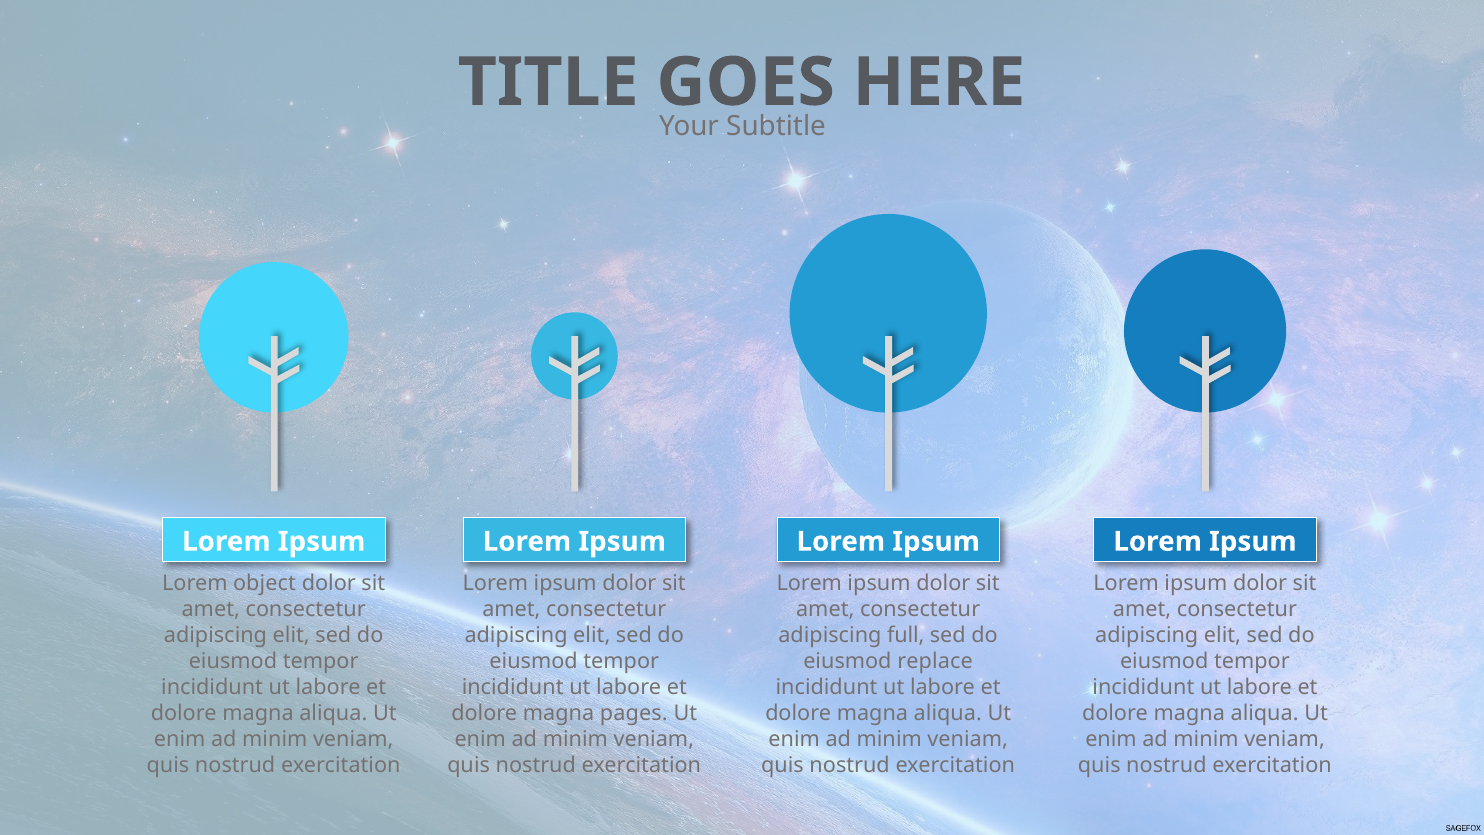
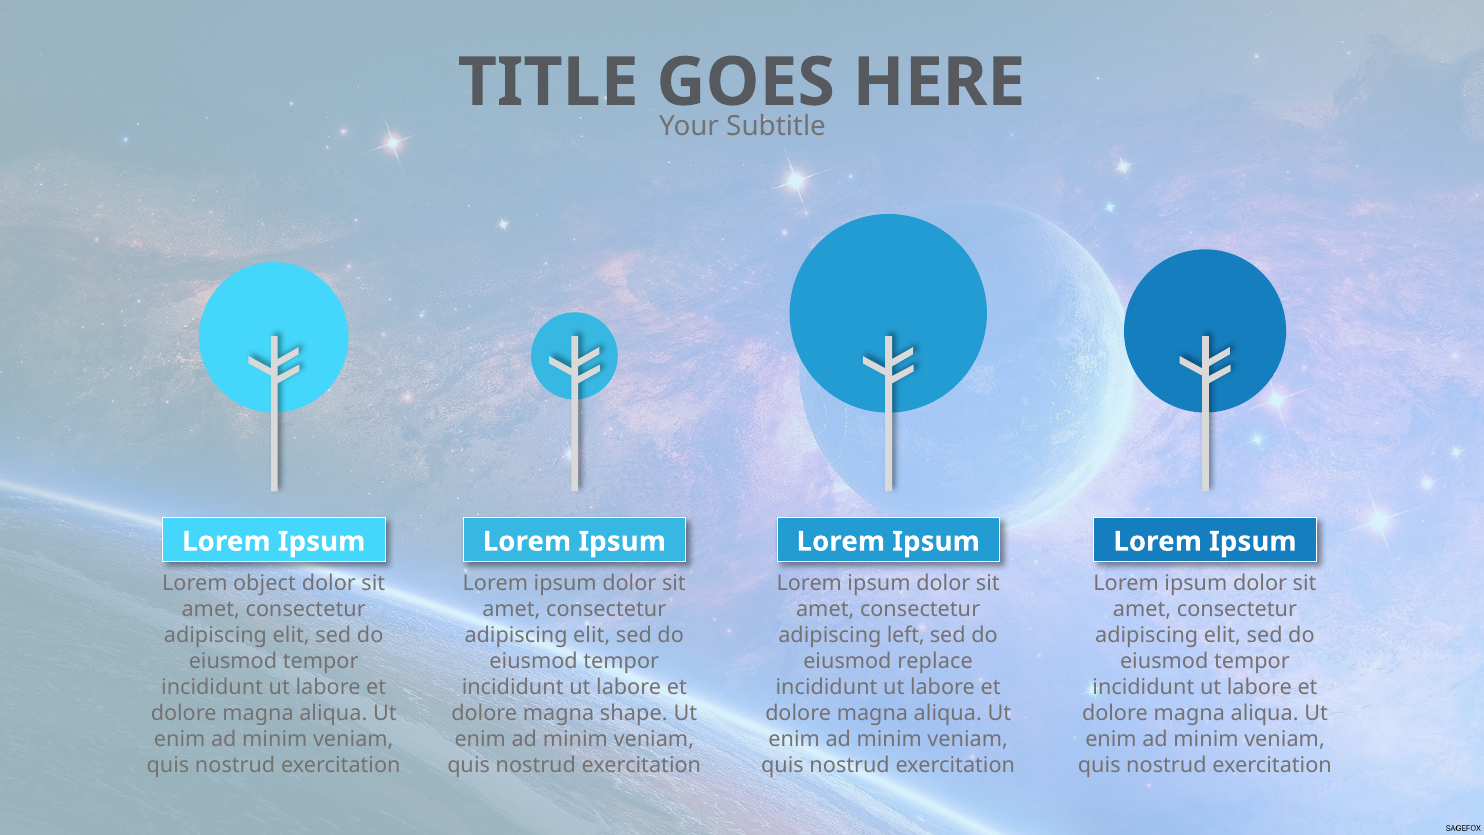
full: full -> left (906, 635)
pages: pages -> shape (634, 713)
